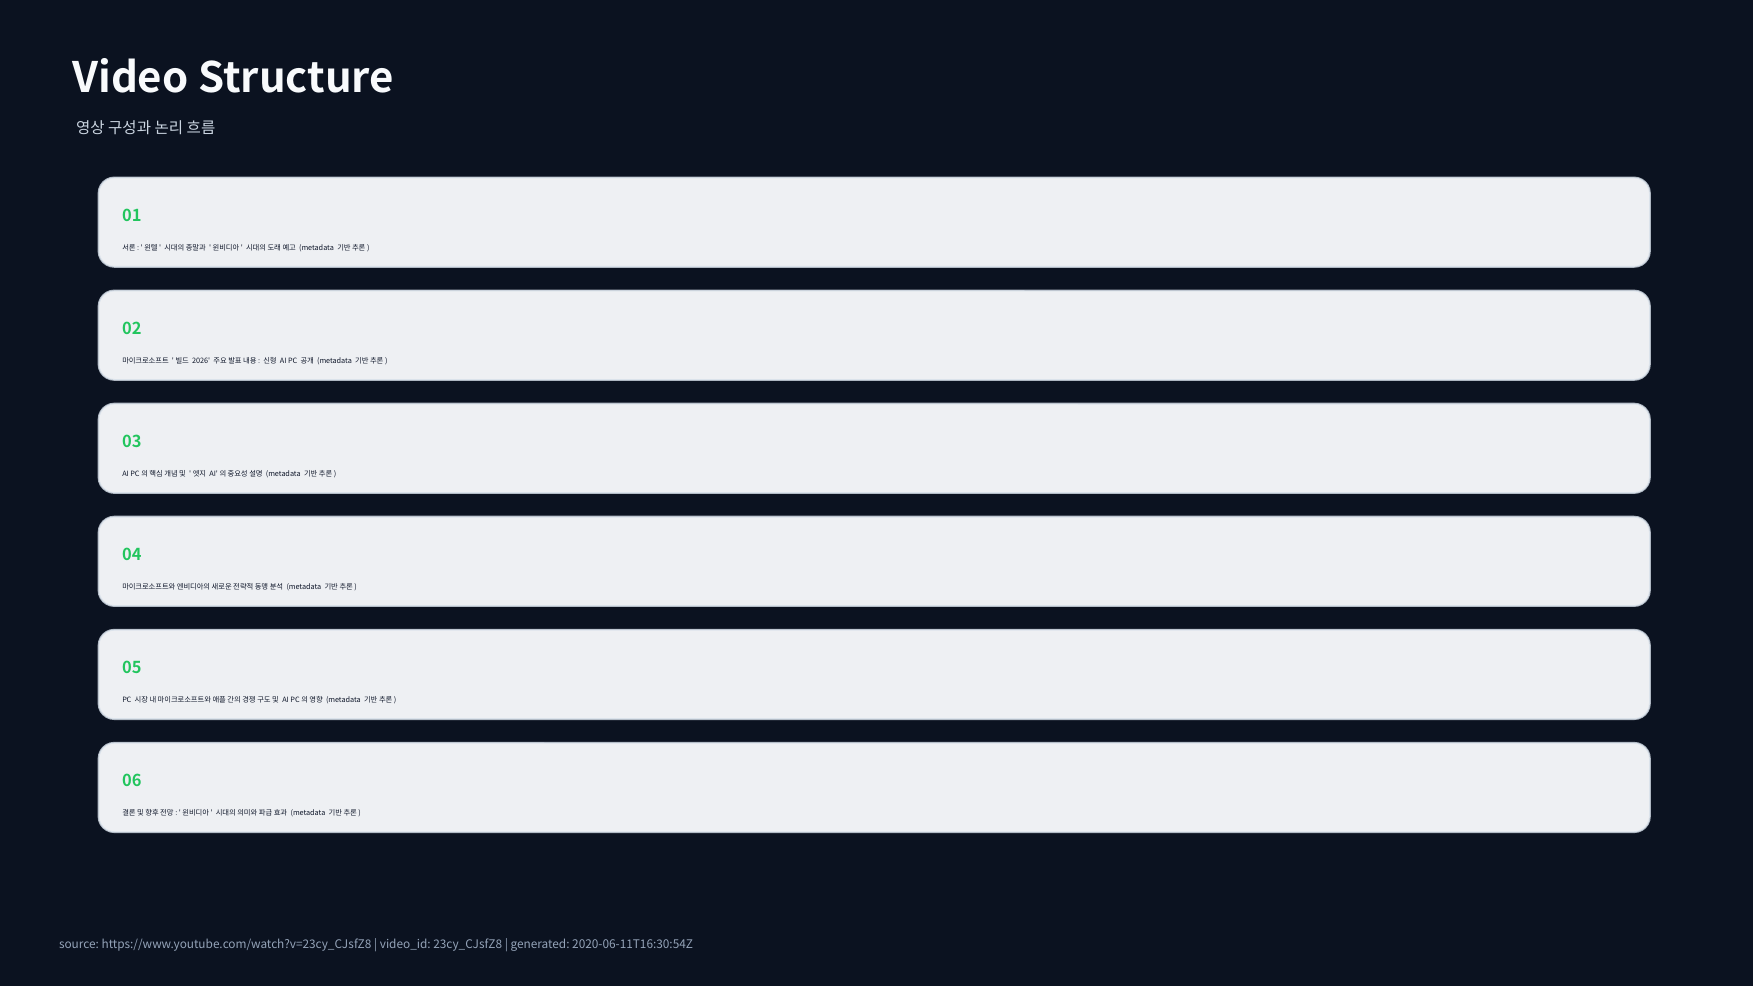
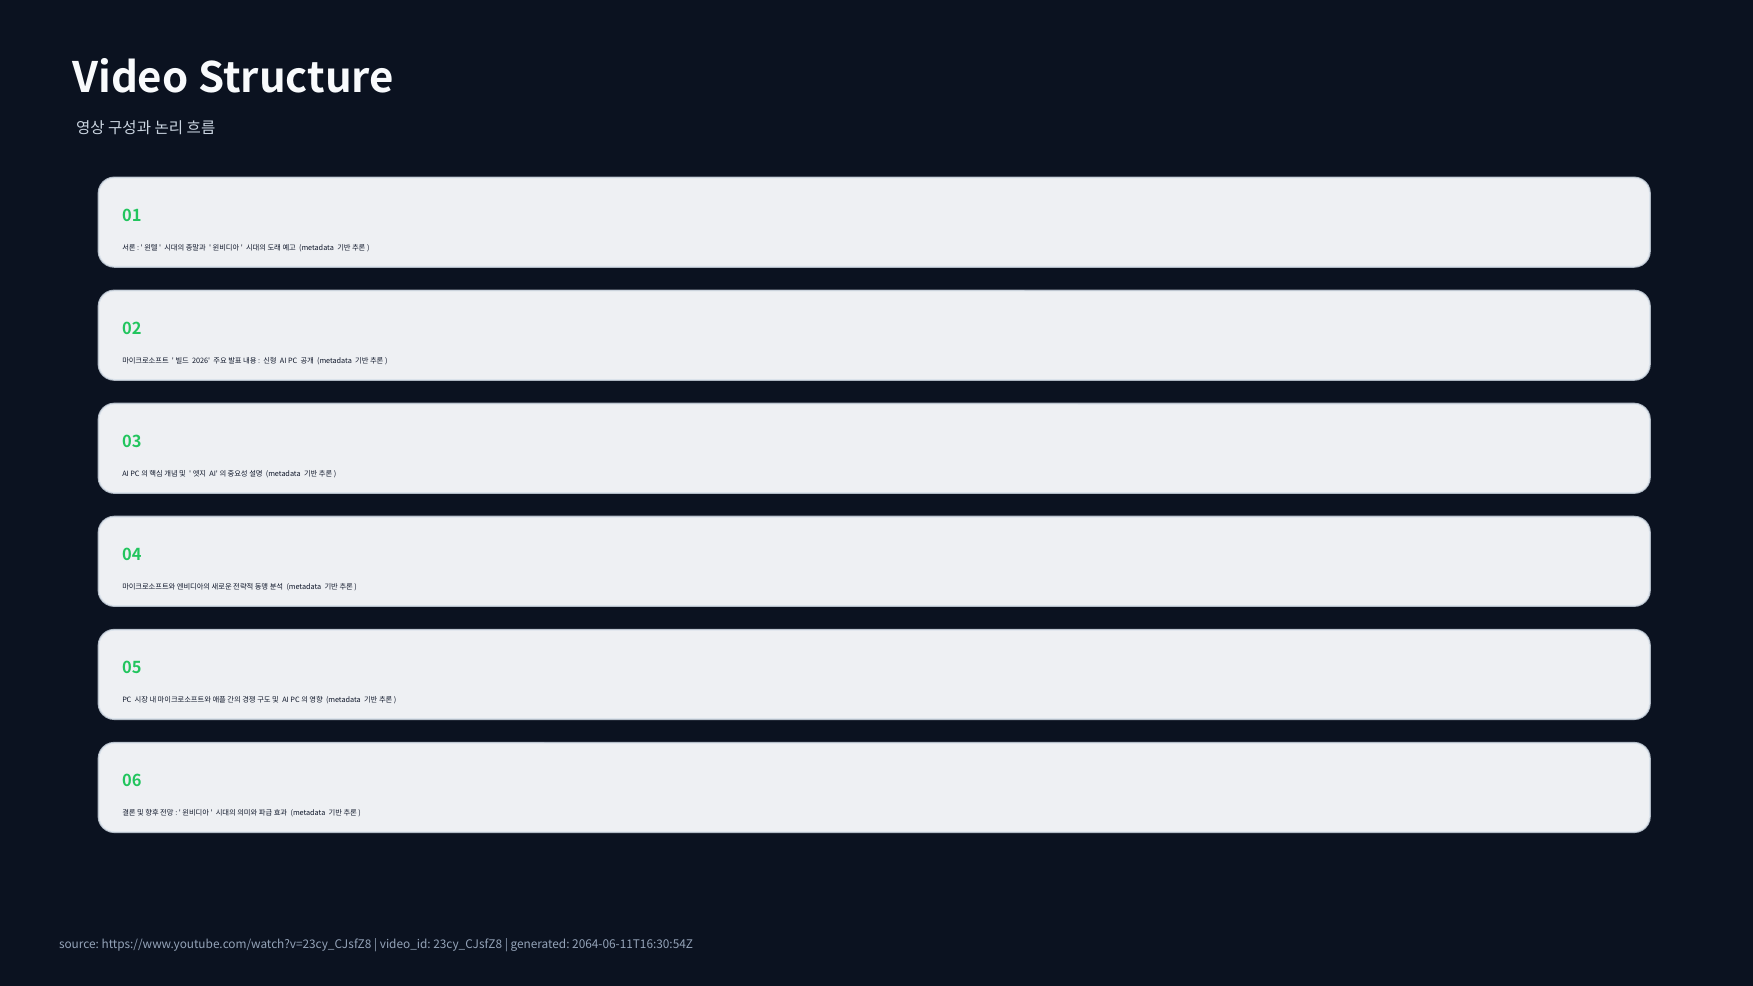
2020-06-11T16:30:54Z: 2020-06-11T16:30:54Z -> 2064-06-11T16:30:54Z (633, 944)
